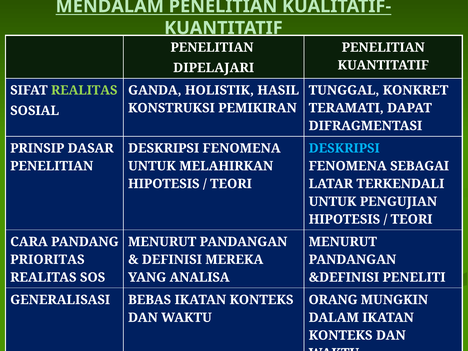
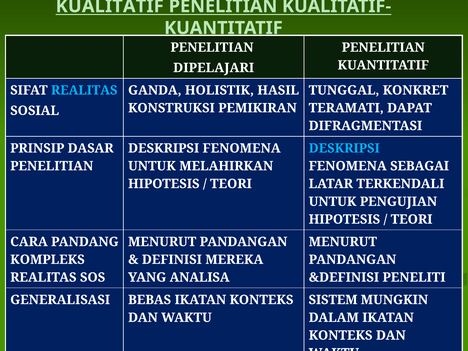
MENDALAM: MENDALAM -> KUALITATIF (110, 6)
REALITAS colour: light green -> light blue (84, 90)
PRIORITAS: PRIORITAS -> KOMPLEKS (47, 260)
ORANG: ORANG -> SISTEM (333, 300)
